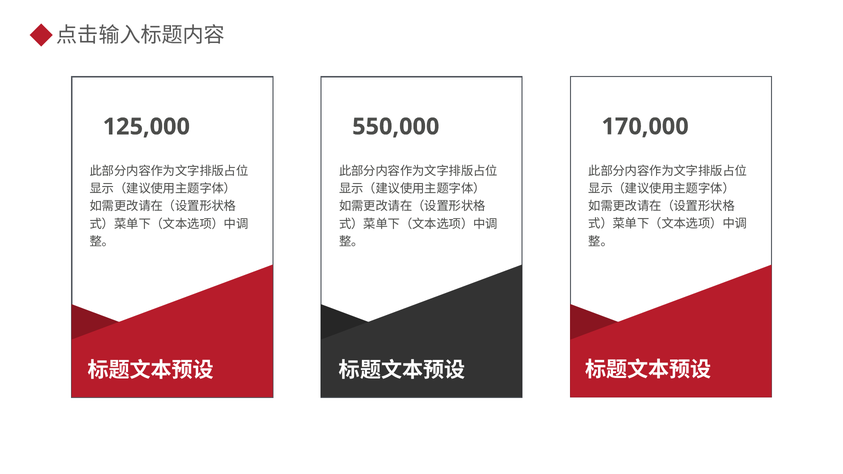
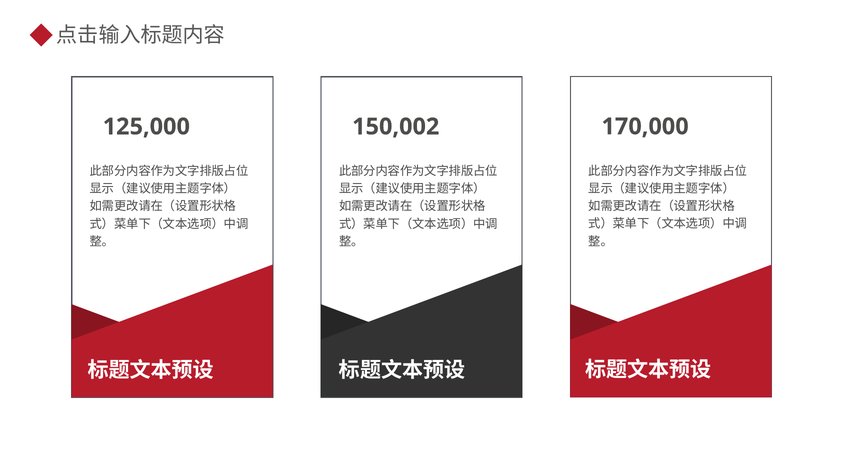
550,000: 550,000 -> 150,002 (396, 127)
